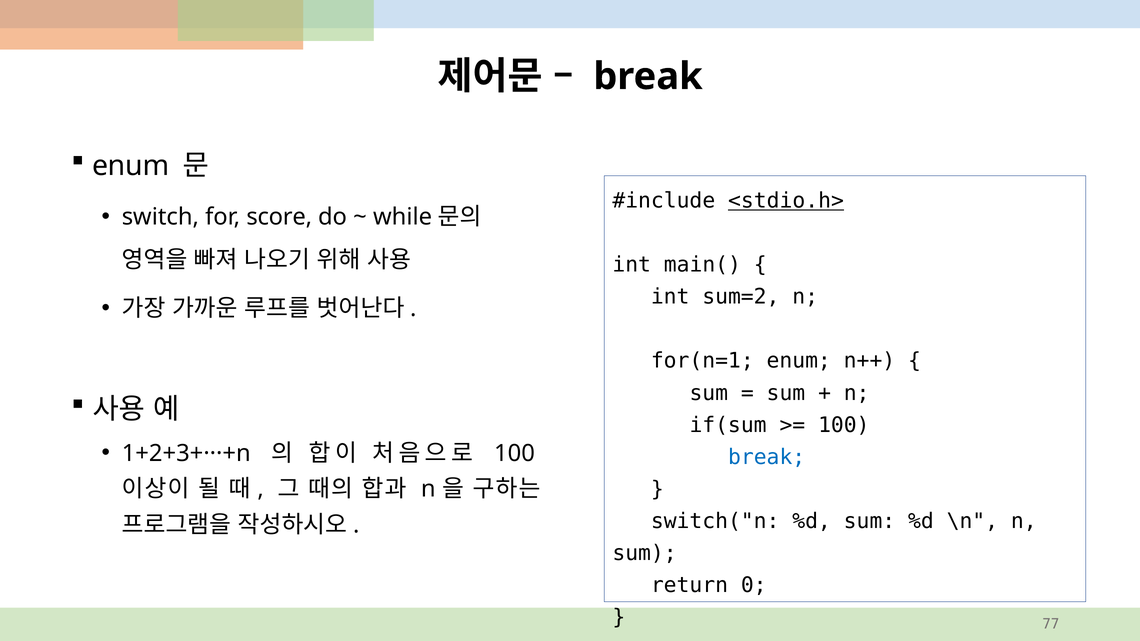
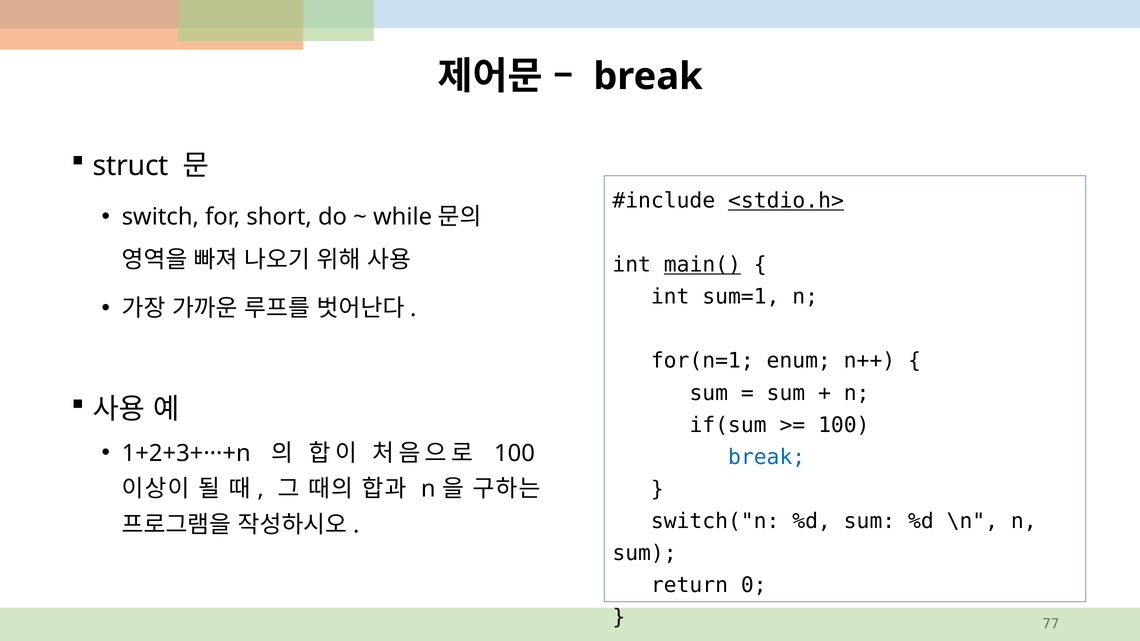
enum: enum -> struct (131, 166)
score: score -> short (279, 217)
main( underline: none -> present (702, 265)
sum=2: sum=2 -> sum=1 (741, 297)
